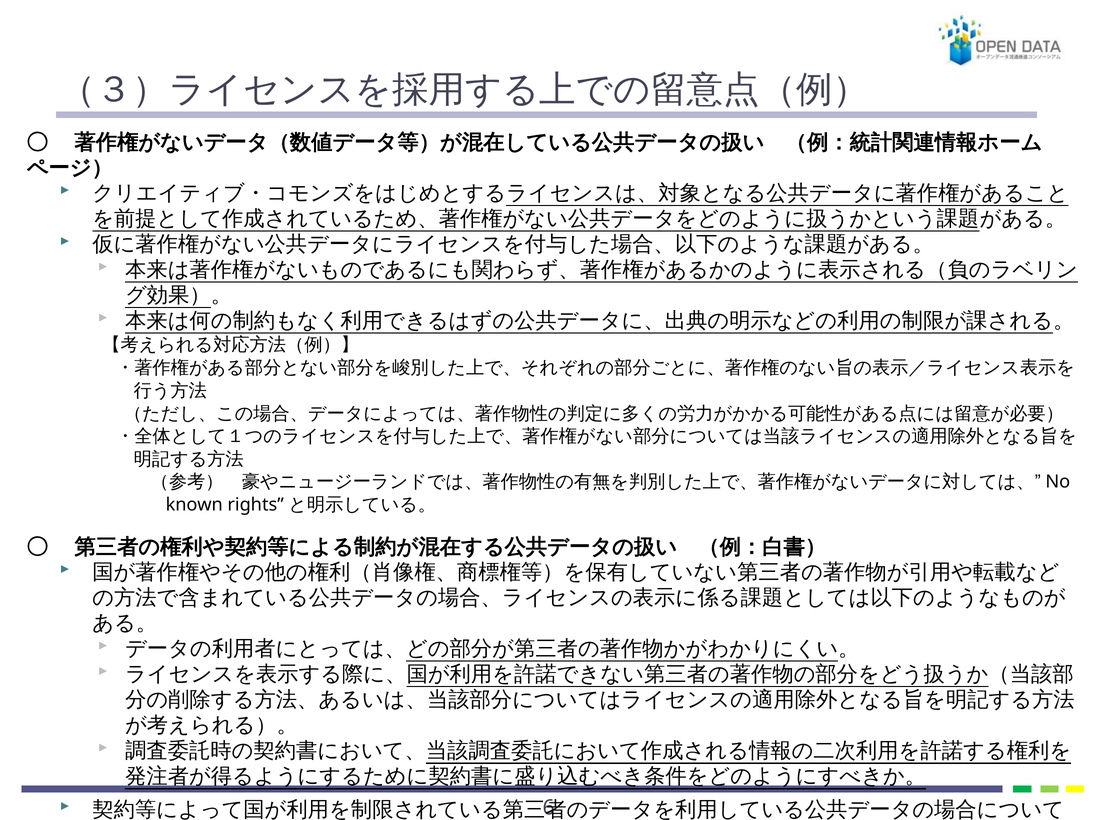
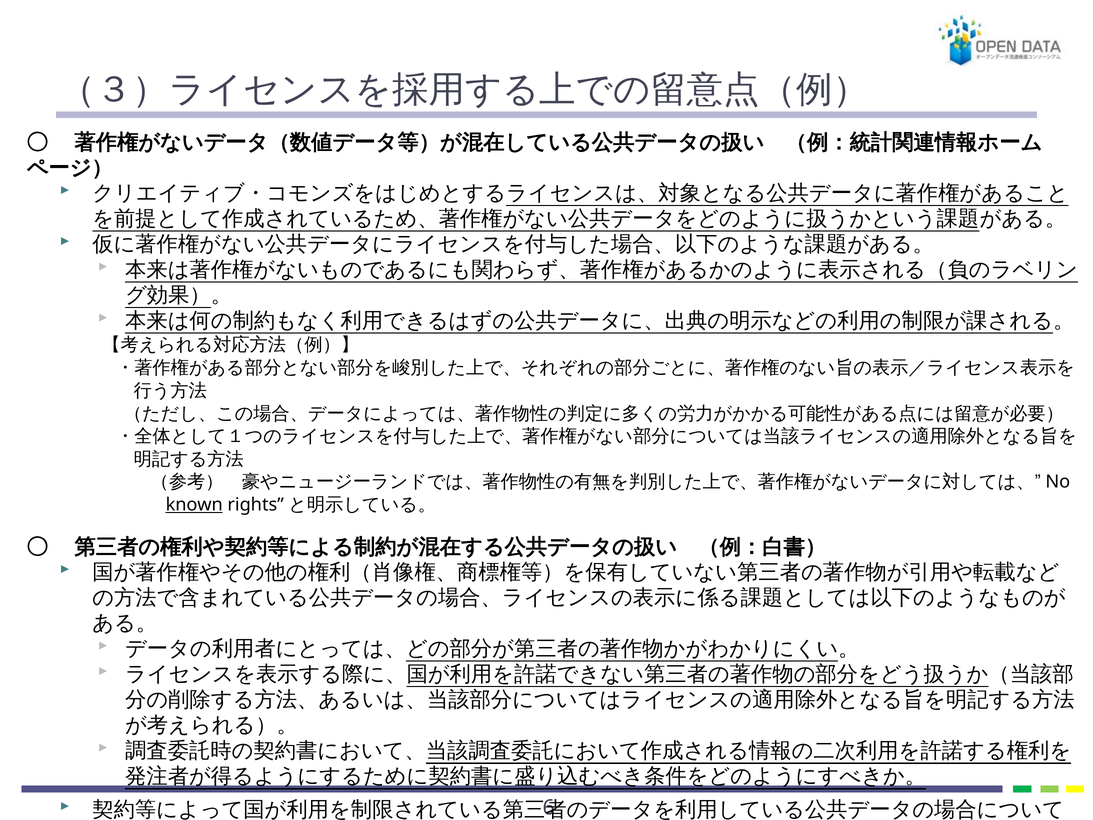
known underline: none -> present (194, 504)
